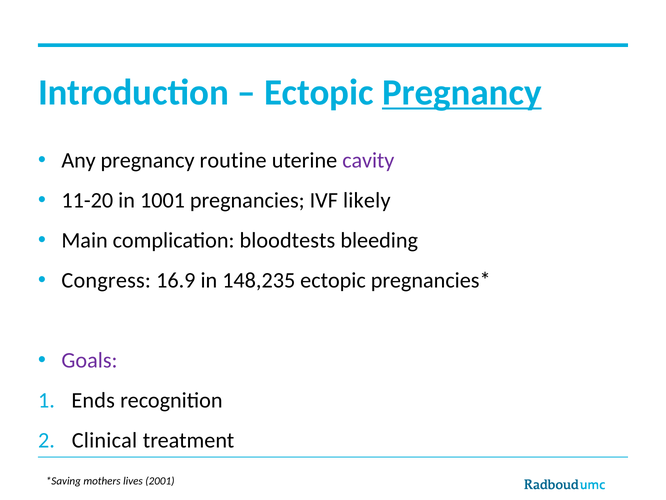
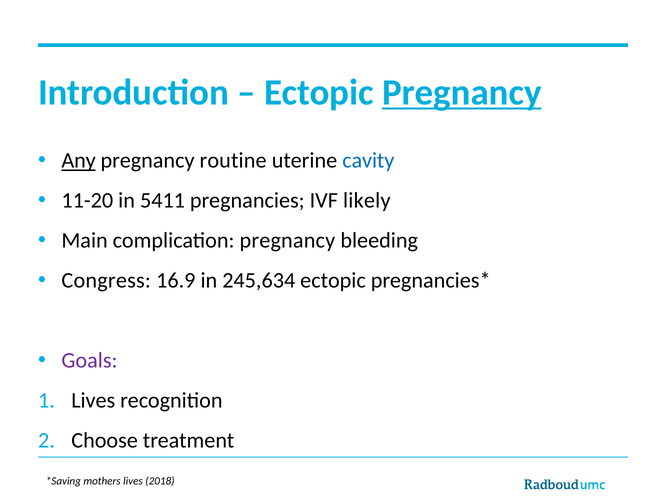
Any underline: none -> present (79, 160)
cavity colour: purple -> blue (368, 160)
1001: 1001 -> 5411 (162, 200)
complication bloodtests: bloodtests -> pregnancy (287, 240)
148,235: 148,235 -> 245,634 (259, 280)
Ends: Ends -> Lives (93, 400)
Clinical: Clinical -> Choose (105, 440)
2001: 2001 -> 2018 (160, 481)
